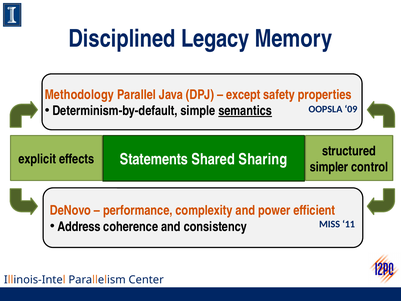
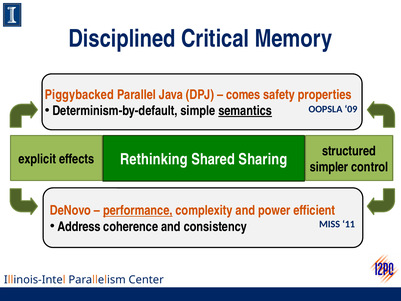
Legacy: Legacy -> Critical (215, 39)
Methodology: Methodology -> Piggybacked (79, 95)
except: except -> comes (243, 95)
Statements: Statements -> Rethinking (154, 159)
performance underline: none -> present (138, 210)
